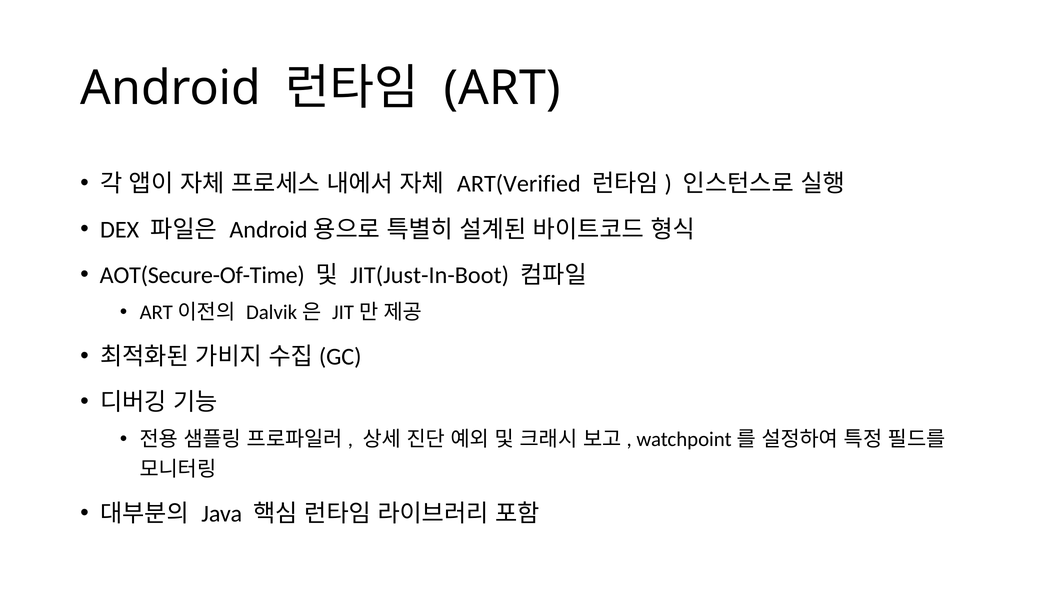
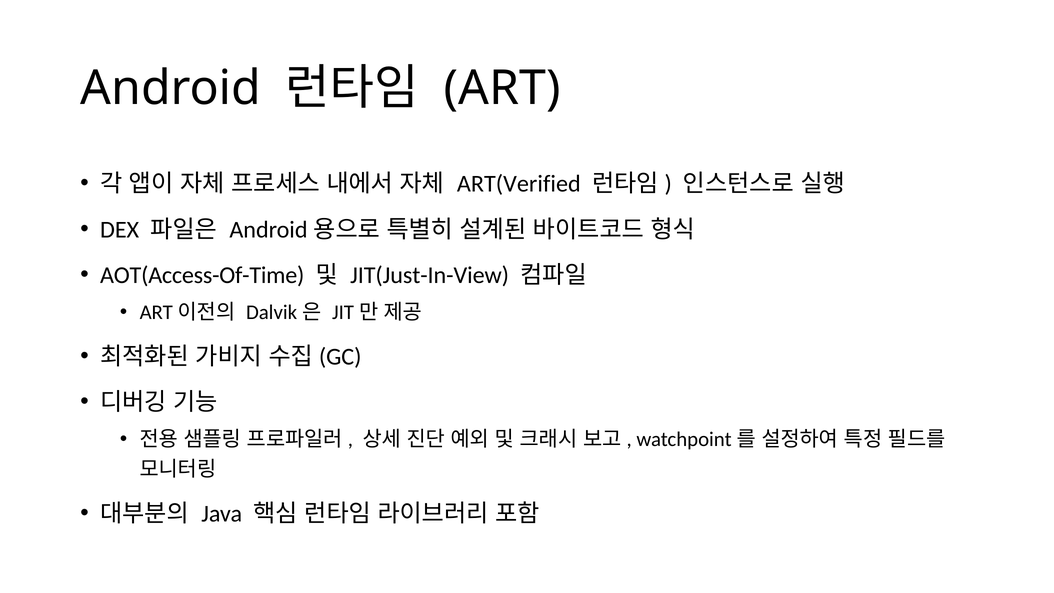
AOT(Secure-Of-Time: AOT(Secure-Of-Time -> AOT(Access-Of-Time (202, 275)
JIT(Just-In-Boot: JIT(Just-In-Boot -> JIT(Just-In-View (430, 275)
